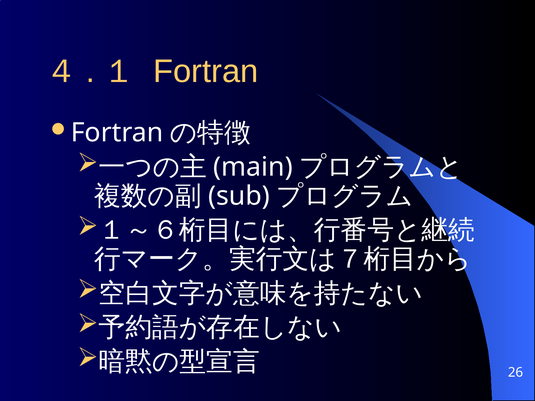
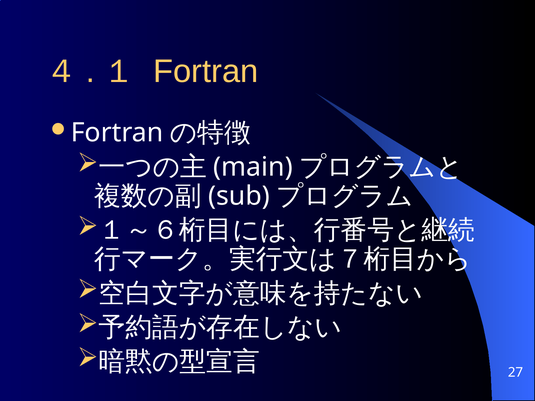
26: 26 -> 27 (516, 373)
